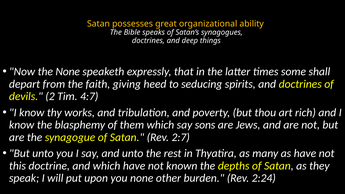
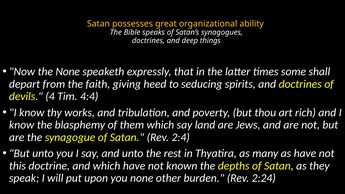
2: 2 -> 4 (50, 96)
4:7: 4:7 -> 4:4 (89, 96)
sons: sons -> land (205, 125)
2:7: 2:7 -> 2:4 (181, 137)
